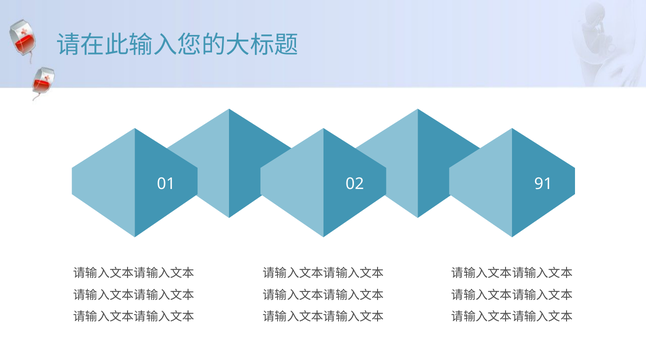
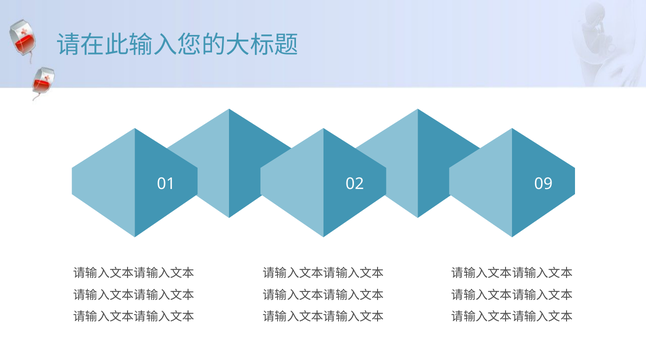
91: 91 -> 09 (543, 184)
